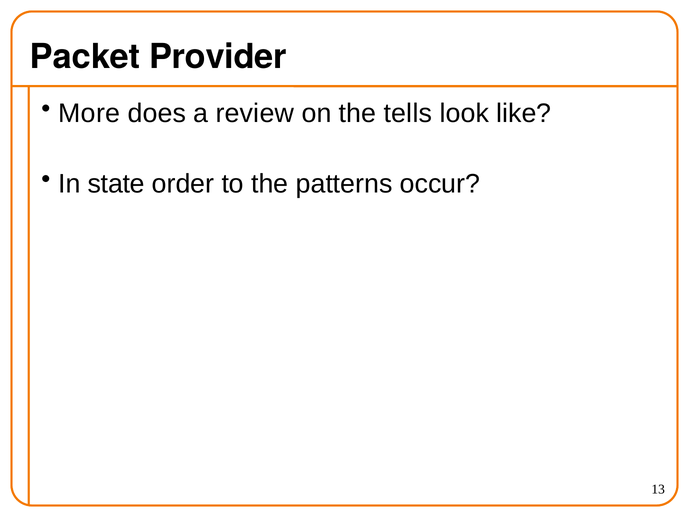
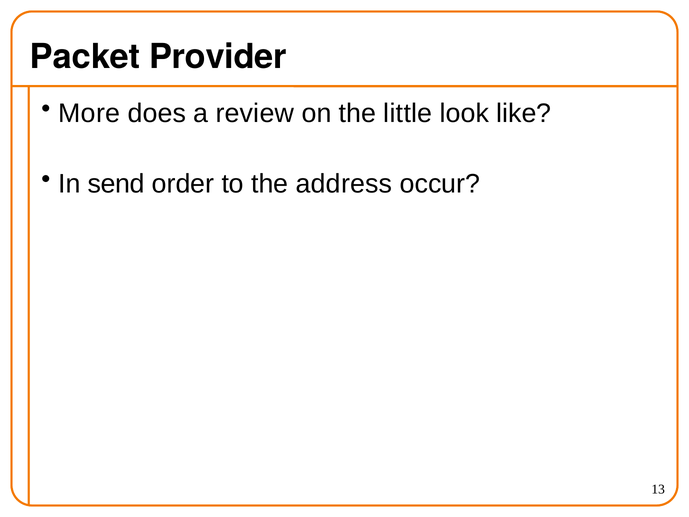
tells: tells -> little (408, 113)
state: state -> send (116, 184)
patterns: patterns -> address (344, 184)
